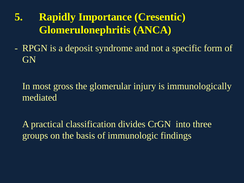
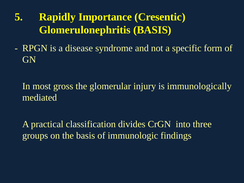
Glomerulonephritis ANCA: ANCA -> BASIS (152, 30)
deposit: deposit -> disease (79, 48)
